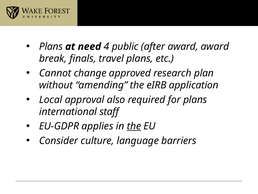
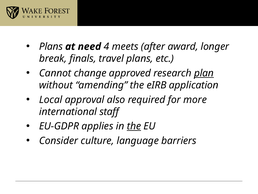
public: public -> meets (125, 46)
award award: award -> longer (215, 46)
plan underline: none -> present (204, 73)
for plans: plans -> more (195, 99)
